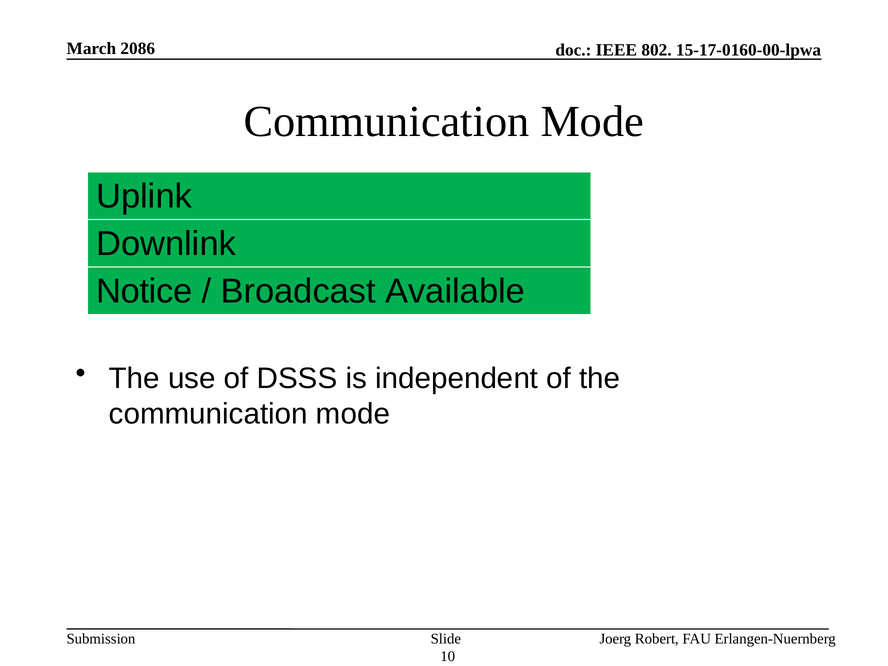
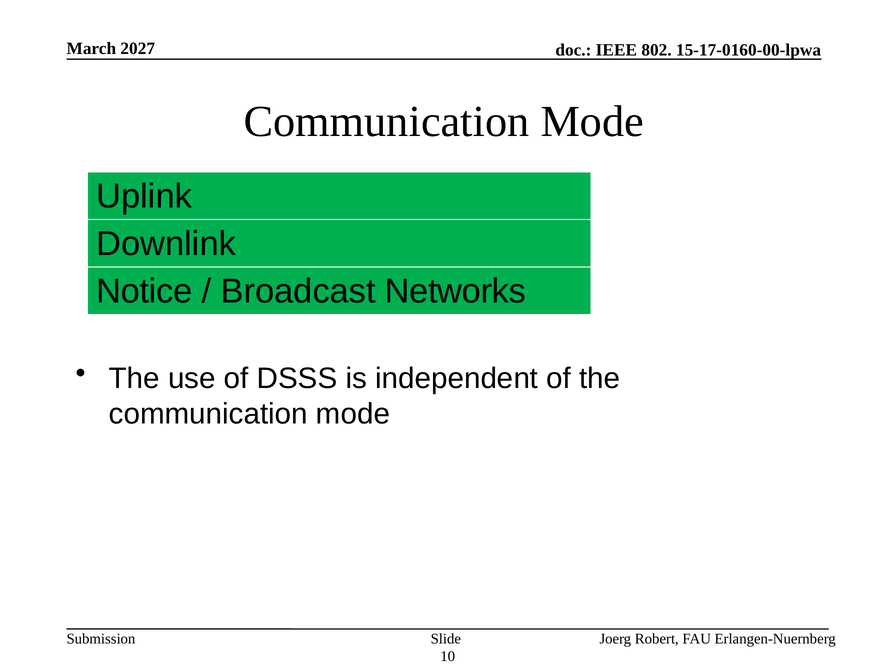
2086: 2086 -> 2027 (138, 48)
Available: Available -> Networks (455, 291)
